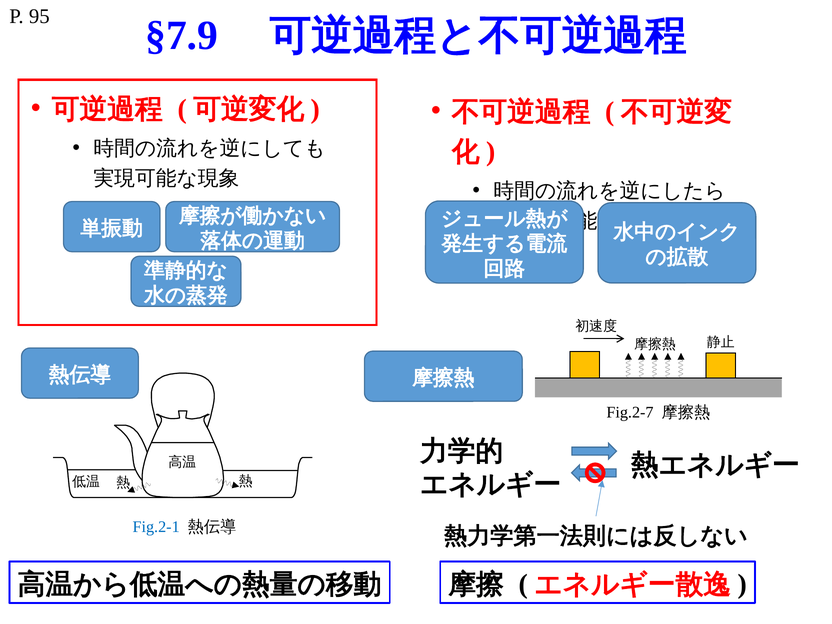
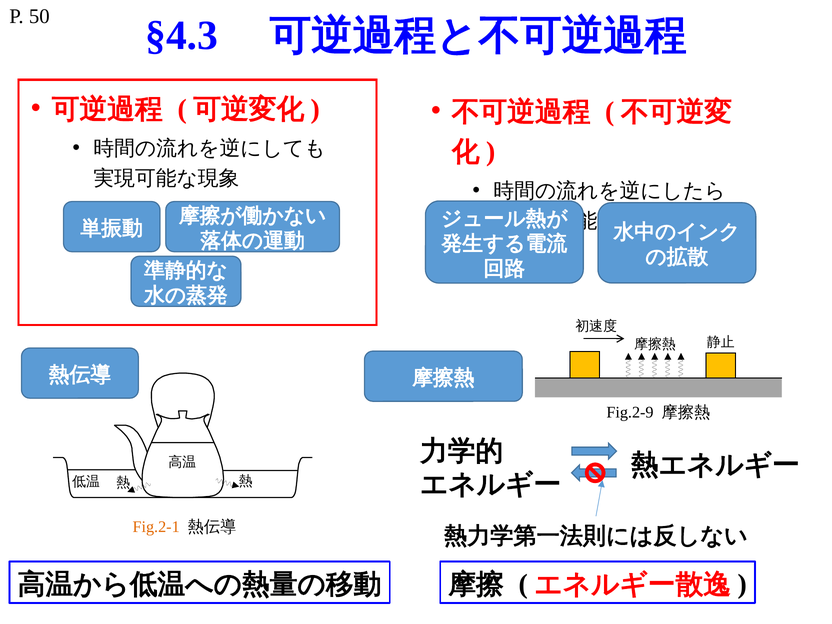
95: 95 -> 50 (39, 16)
§7.9: §7.9 -> §4.3 (182, 35)
Fig.2-7: Fig.2-7 -> Fig.2-9 (630, 412)
Fig.2-1 colour: blue -> orange (156, 527)
